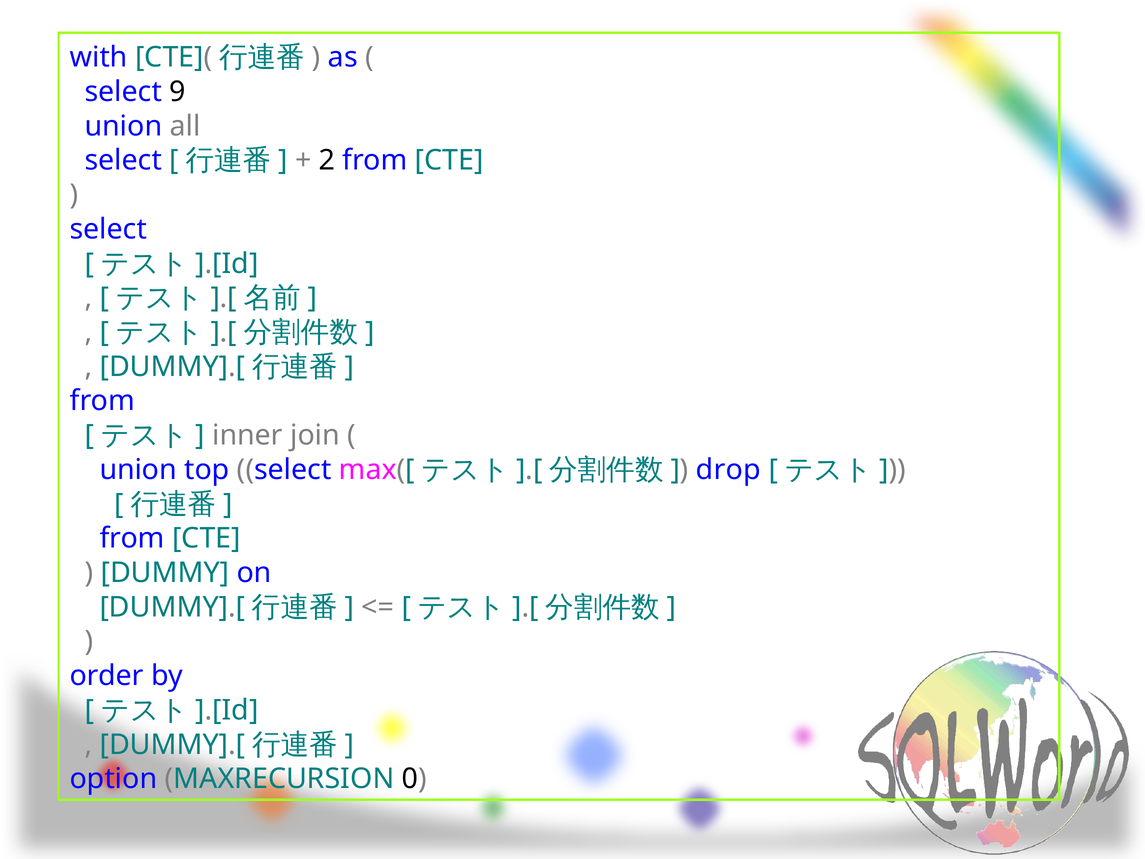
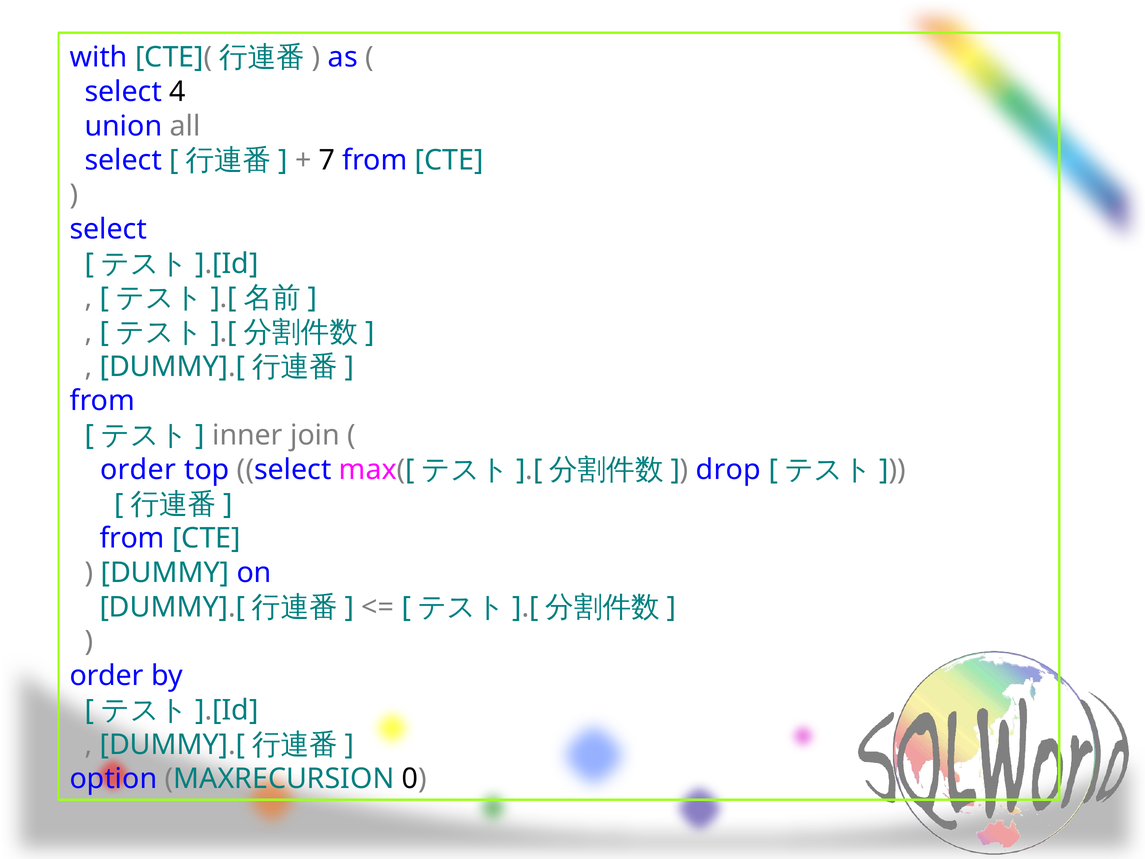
9: 9 -> 4 (178, 92)
2: 2 -> 7 (327, 160)
union: union -> order (138, 470)
